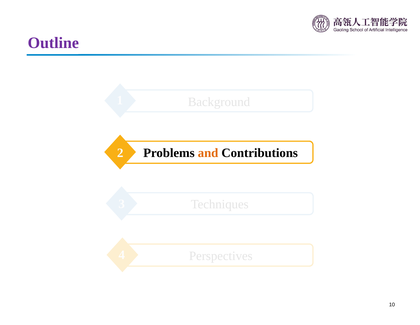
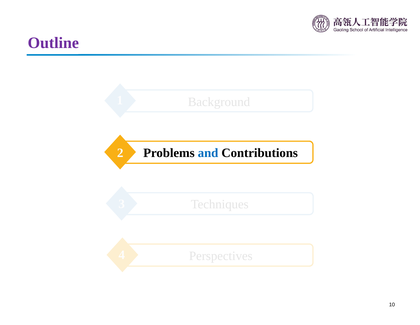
and colour: orange -> blue (208, 153)
